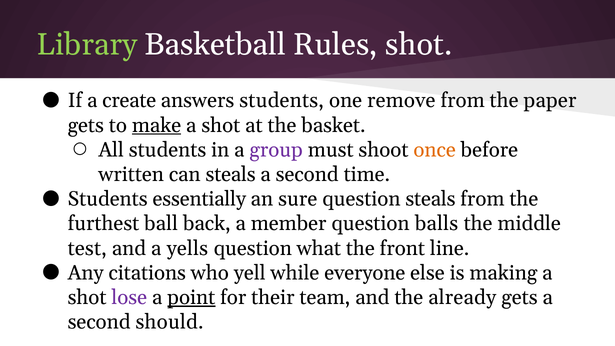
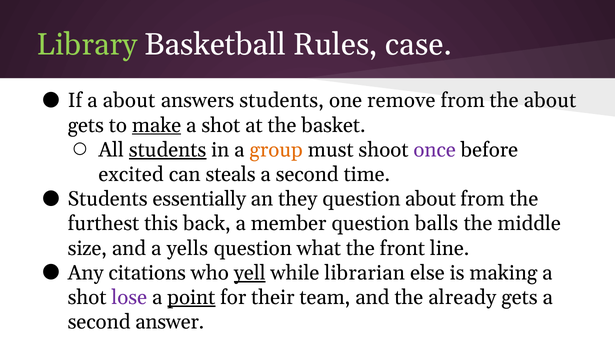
Rules shot: shot -> case (419, 45)
a create: create -> about (129, 101)
the paper: paper -> about (550, 101)
students underline: none -> present (168, 150)
group colour: purple -> orange (276, 150)
once colour: orange -> purple (435, 150)
written: written -> excited (131, 174)
sure: sure -> they (298, 199)
question steals: steals -> about (431, 199)
ball: ball -> this (161, 224)
test: test -> size (87, 248)
yell underline: none -> present (250, 273)
everyone: everyone -> librarian (365, 273)
should: should -> answer (170, 322)
